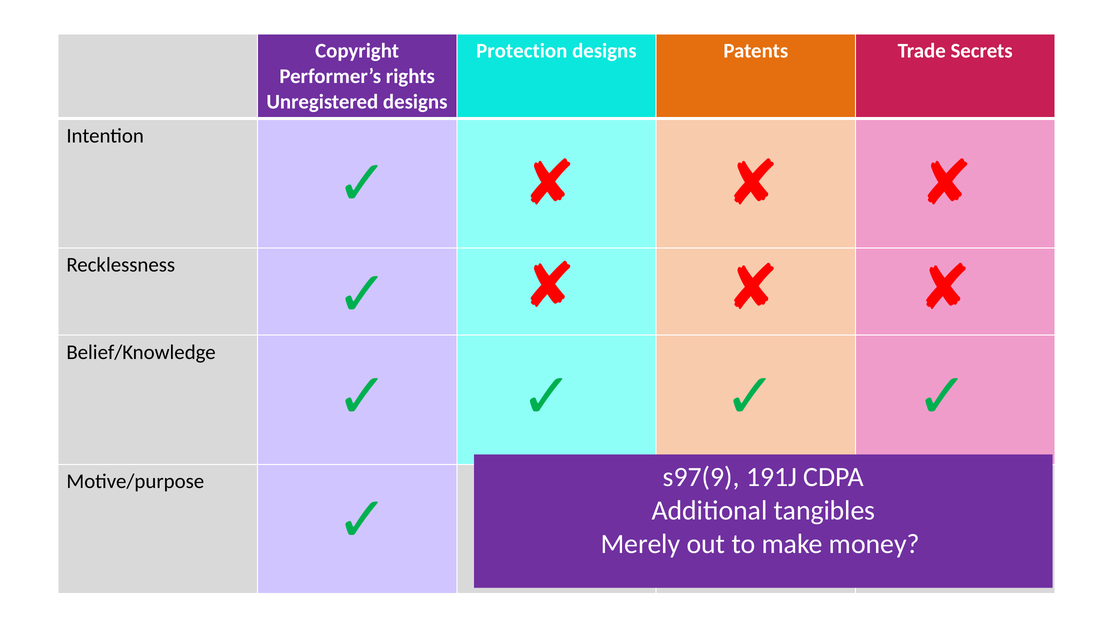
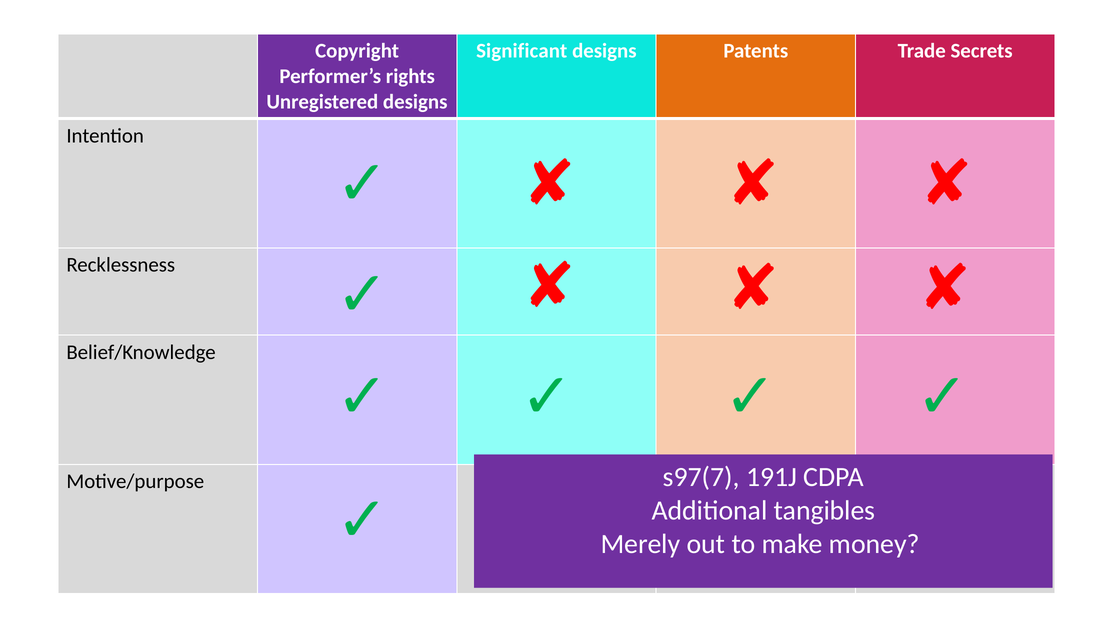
Protection: Protection -> Significant (522, 51)
s97(9: s97(9 -> s97(7 (701, 477)
